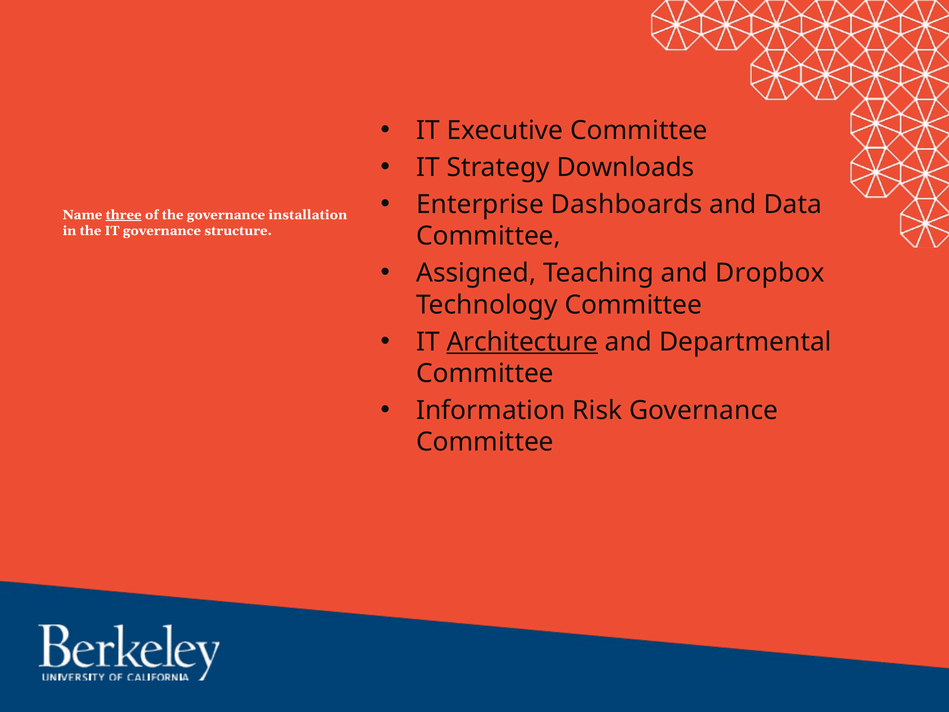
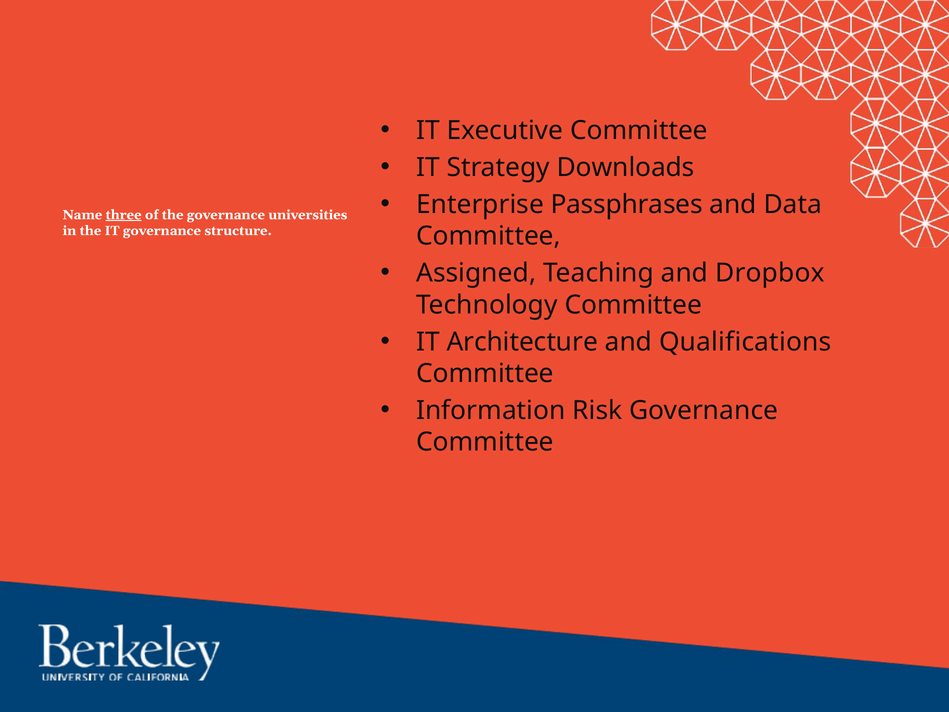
Dashboards: Dashboards -> Passphrases (627, 204)
installation: installation -> universities (308, 215)
Architecture underline: present -> none (522, 342)
Departmental: Departmental -> Qualifications (745, 342)
